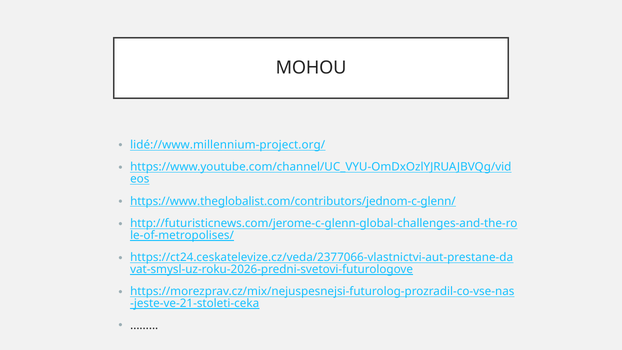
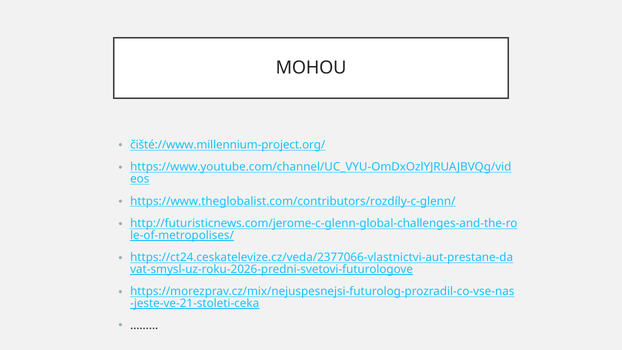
lidé://www.millennium-project.org/: lidé://www.millennium-project.org/ -> čišté://www.millennium-project.org/ (228, 145)
https://www.theglobalist.com/contributors/jednom-c-glenn/: https://www.theglobalist.com/contributors/jednom-c-glenn/ -> https://www.theglobalist.com/contributors/rozdíly-c-glenn/ (293, 201)
